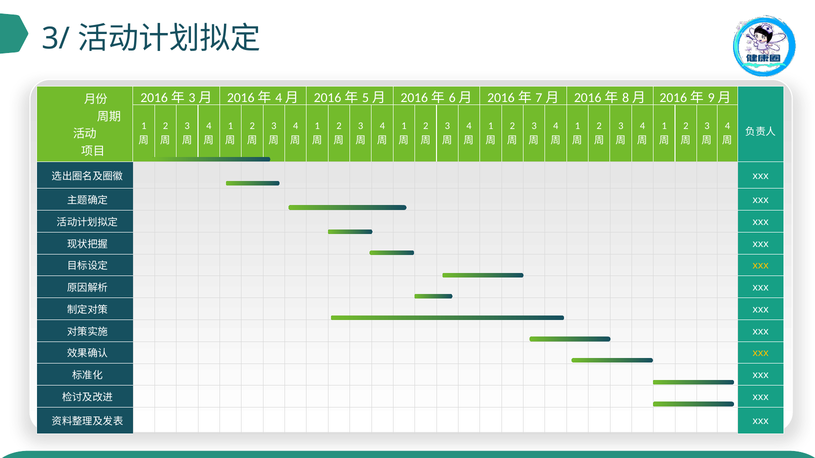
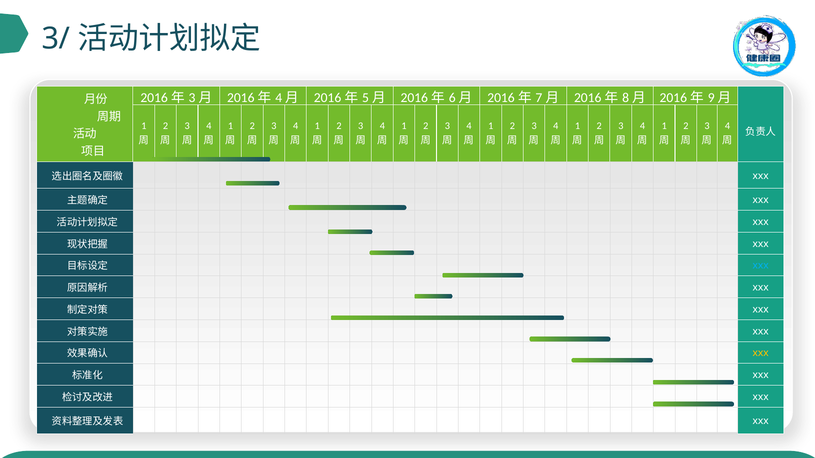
xxx colour: yellow -> light blue (761, 266)
